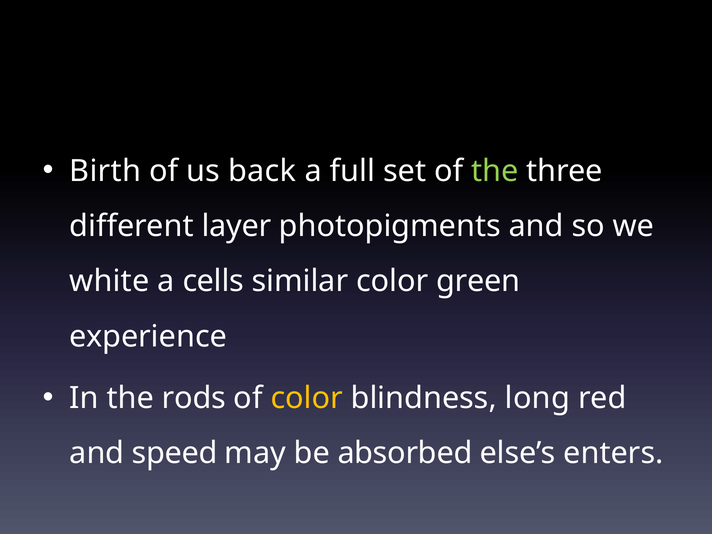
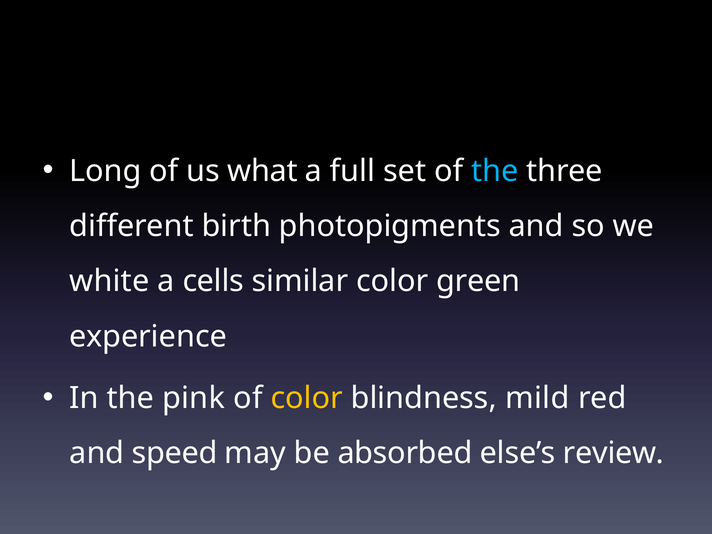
Birth: Birth -> Long (105, 171)
back: back -> what (263, 171)
the colour: light green -> light blue (495, 171)
layer: layer -> birth (236, 226)
rods: rods -> pink (194, 398)
long: long -> mild (537, 398)
enters: enters -> review (614, 453)
